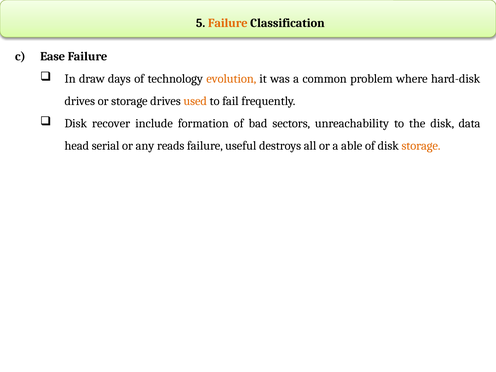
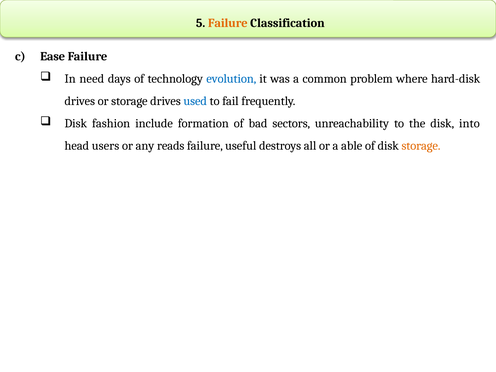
draw: draw -> need (92, 79)
evolution colour: orange -> blue (231, 79)
used colour: orange -> blue (195, 101)
recover: recover -> fashion (111, 124)
data: data -> into (469, 124)
serial: serial -> users (106, 146)
